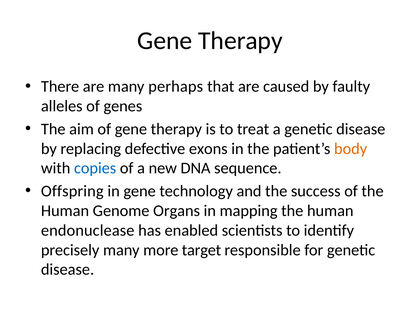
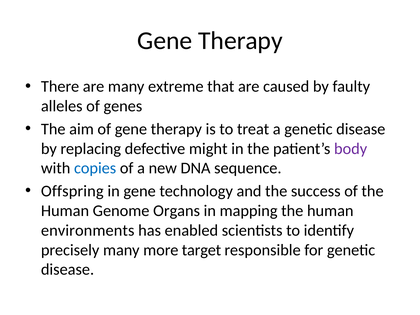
perhaps: perhaps -> extreme (176, 87)
exons: exons -> might (208, 149)
body colour: orange -> purple (351, 149)
endonuclease: endonuclease -> environments (88, 230)
